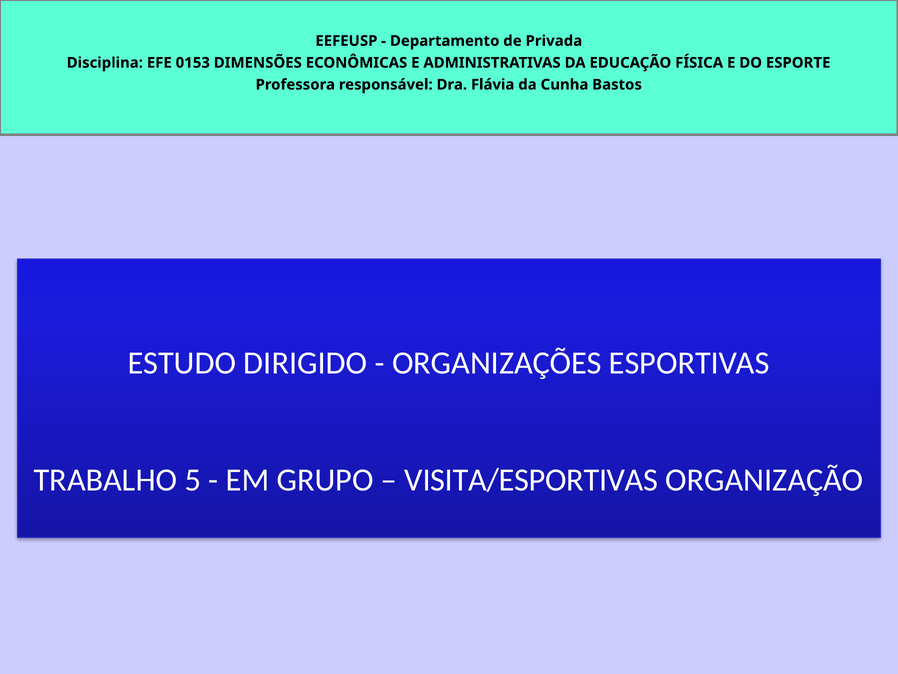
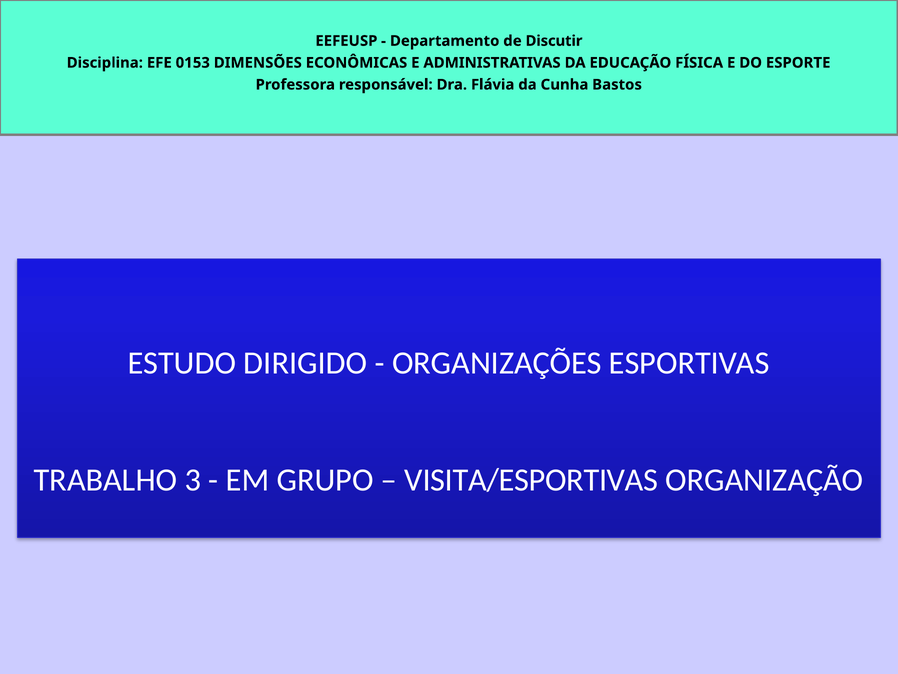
Privada: Privada -> Discutir (554, 41)
5: 5 -> 3 (193, 480)
